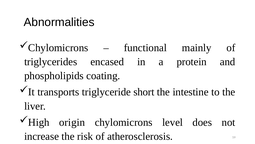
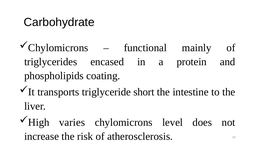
Abnormalities: Abnormalities -> Carbohydrate (59, 22)
origin: origin -> varies (72, 122)
